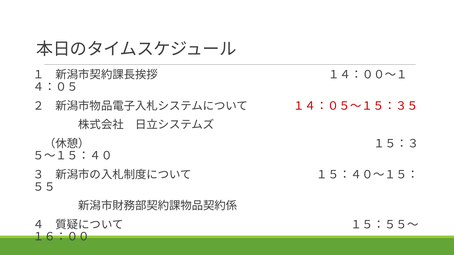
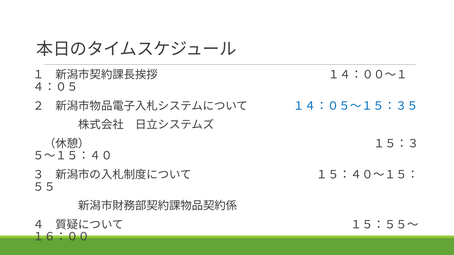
１４：０５～１５：３５ colour: red -> blue (356, 106)
